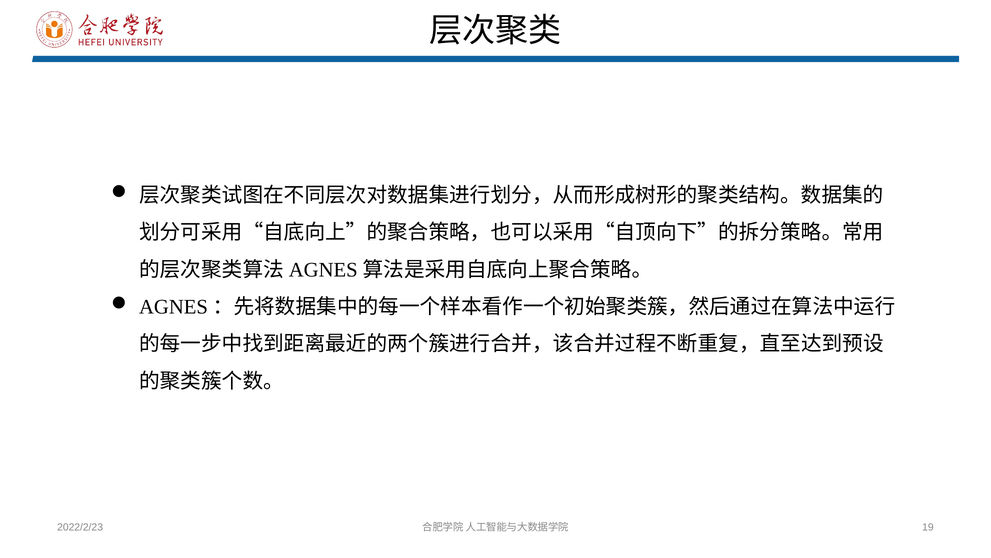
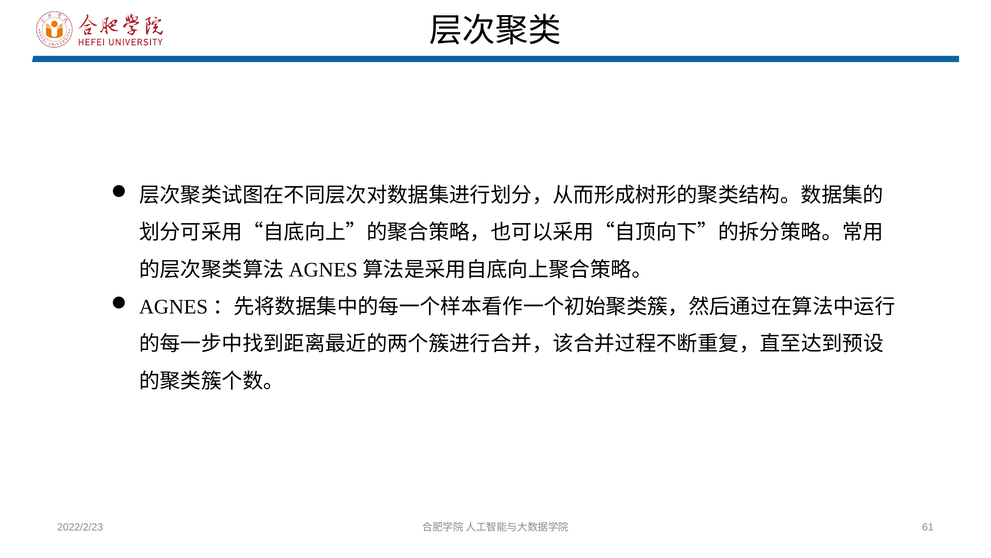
19: 19 -> 61 (928, 527)
